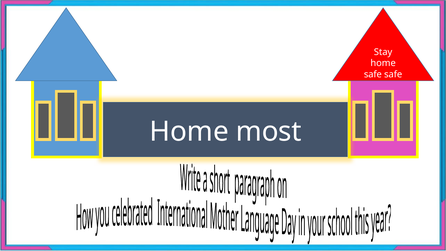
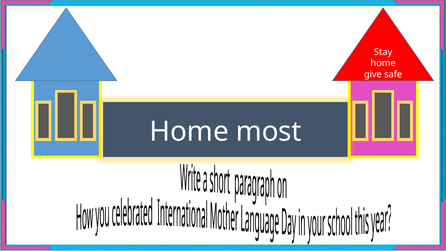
safe: safe -> give (373, 74)
